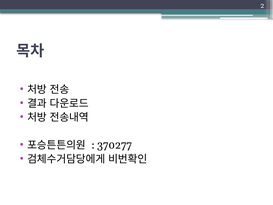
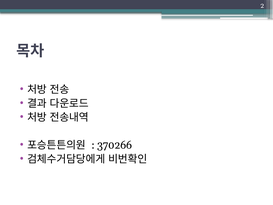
370277: 370277 -> 370266 (115, 145)
